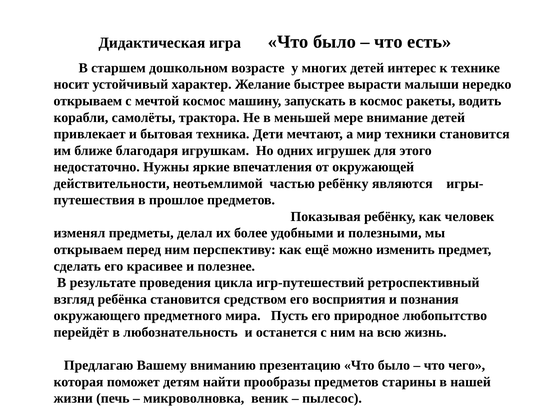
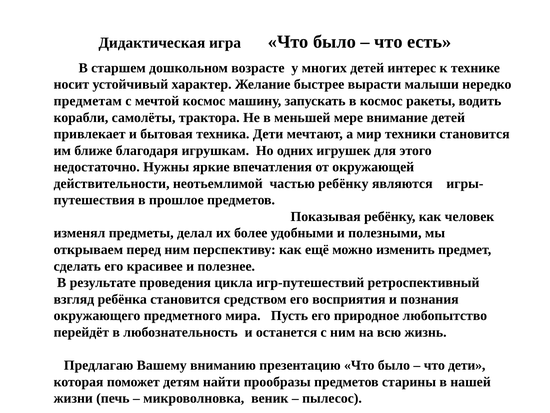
открываем: открываем -> предметам (88, 101)
что чего: чего -> дети (467, 365)
